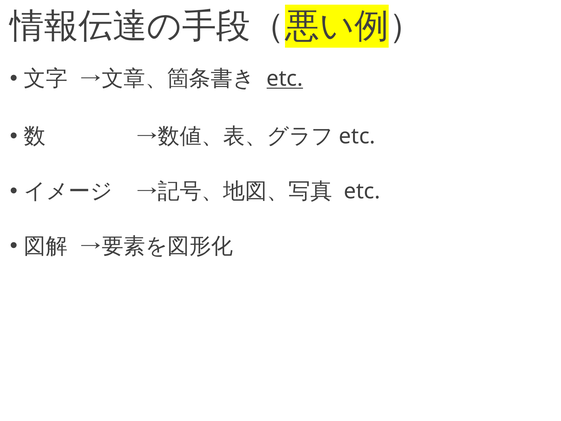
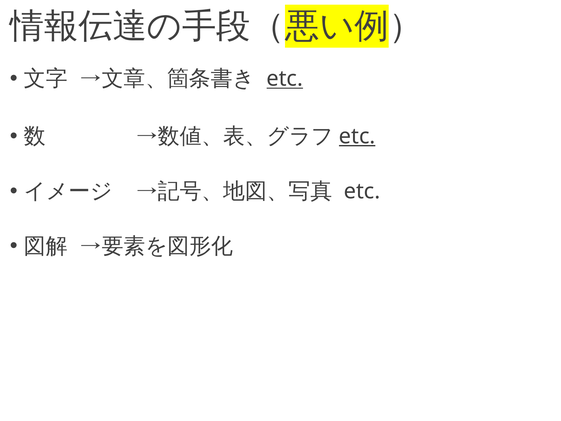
etc underline: none -> present (357, 136)
